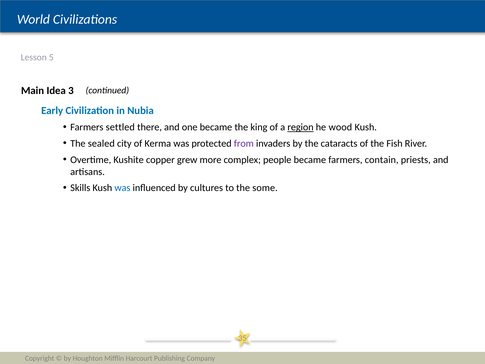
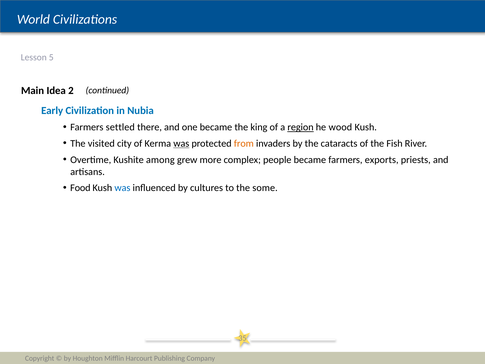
3: 3 -> 2 (71, 90)
sealed: sealed -> visited (101, 143)
was underline: none -> present (181, 143)
from colour: purple -> orange (244, 143)
copper: copper -> among (160, 160)
contain: contain -> exports (382, 160)
Skills: Skills -> Food (80, 188)
